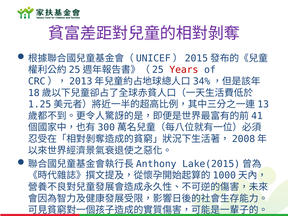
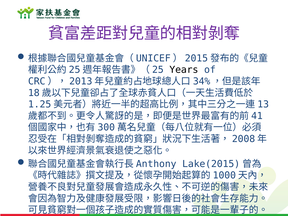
Years colour: red -> black (184, 70)
